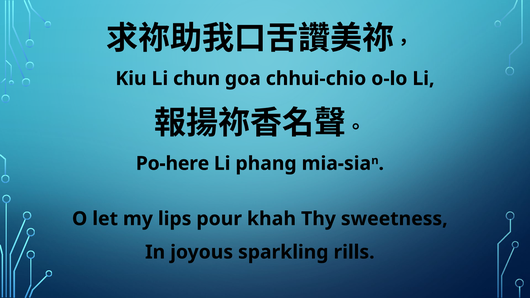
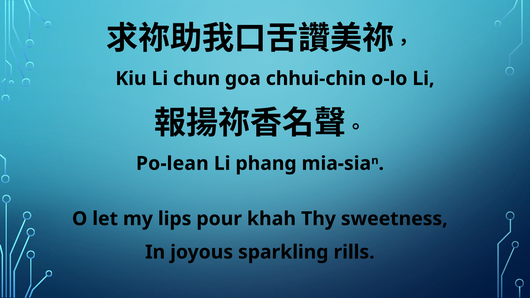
chhui-chio: chhui-chio -> chhui-chin (316, 79)
Po-here: Po-here -> Po-lean (172, 164)
